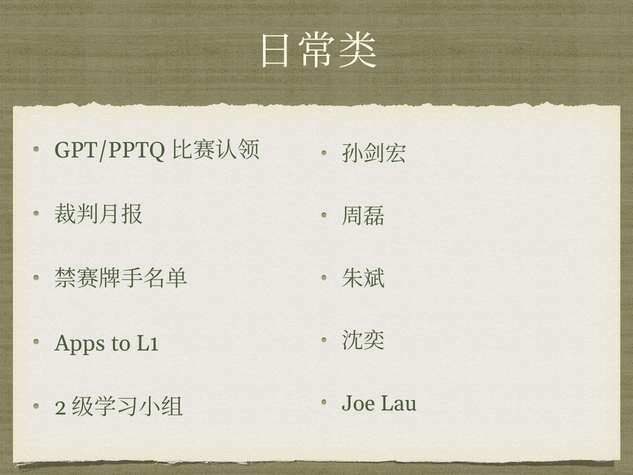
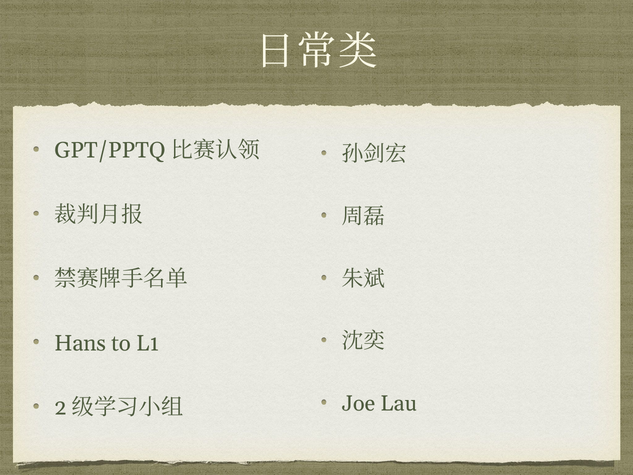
Apps: Apps -> Hans (80, 343)
